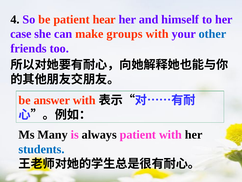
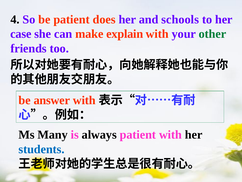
hear: hear -> does (104, 19)
himself: himself -> schools (180, 19)
groups: groups -> explain (125, 34)
other colour: blue -> green (212, 34)
